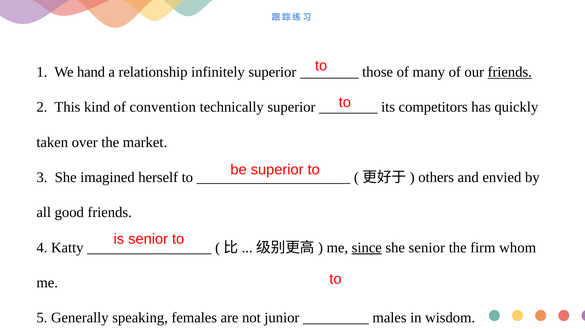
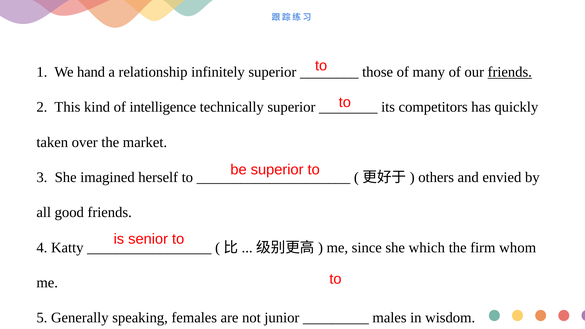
convention: convention -> intelligence (163, 107)
since underline: present -> none (367, 248)
she senior: senior -> which (427, 248)
